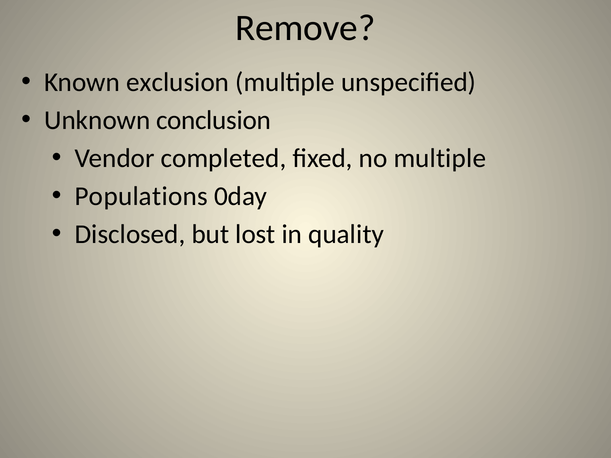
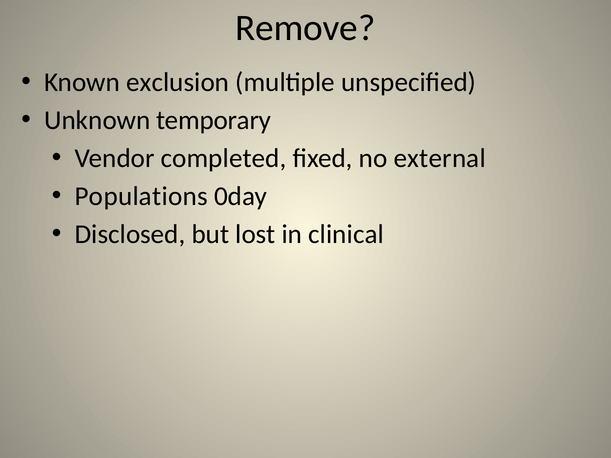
conclusion: conclusion -> temporary (214, 120)
no multiple: multiple -> external (440, 158)
quality: quality -> clinical (346, 234)
